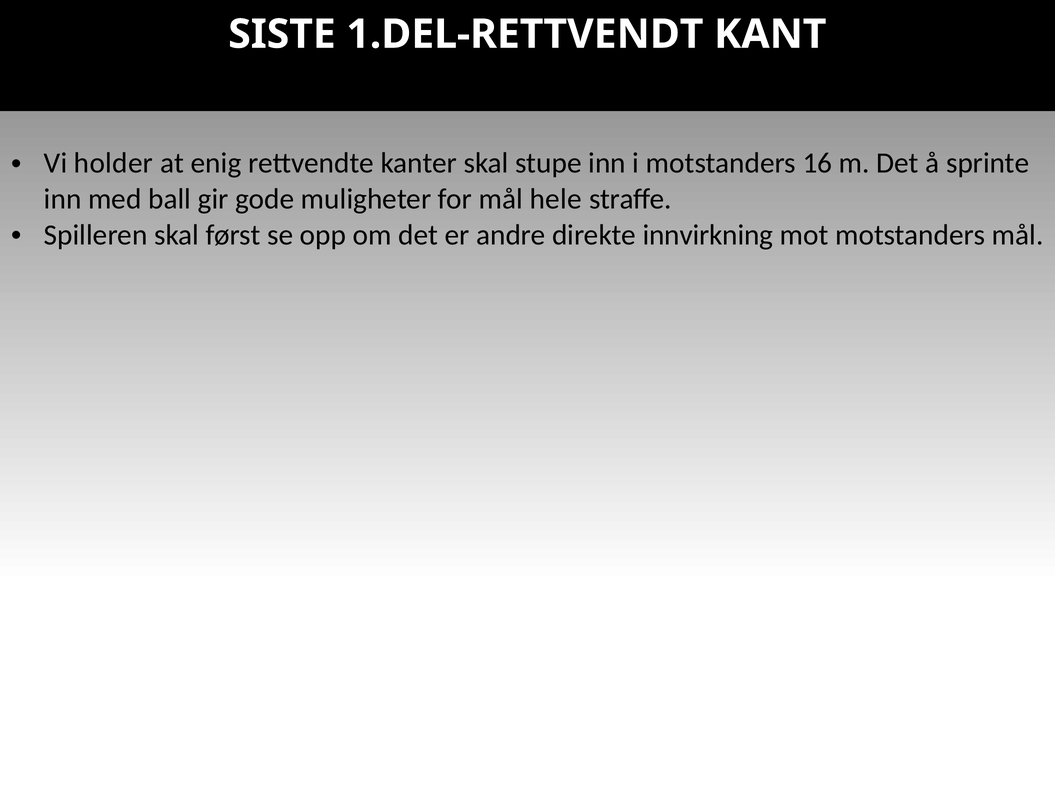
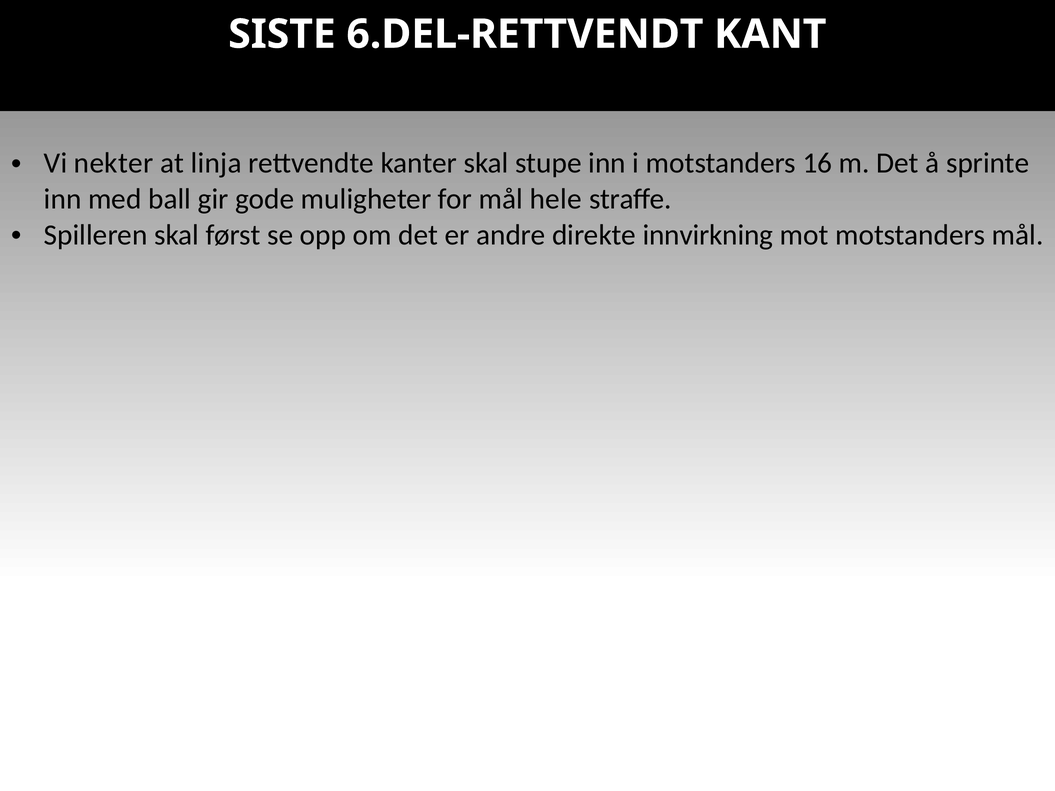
1.DEL-RETTVENDT: 1.DEL-RETTVENDT -> 6.DEL-RETTVENDT (525, 34)
holder: holder -> nekter (114, 163)
enig: enig -> linja (216, 163)
